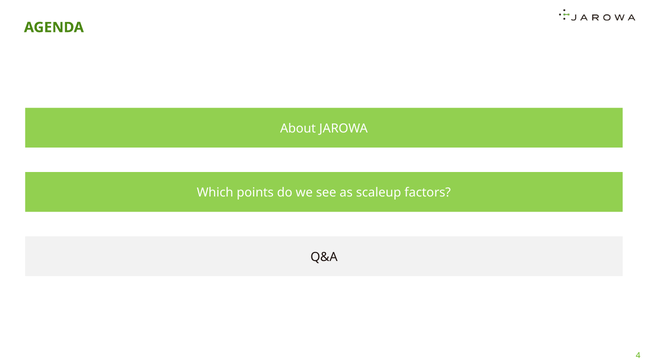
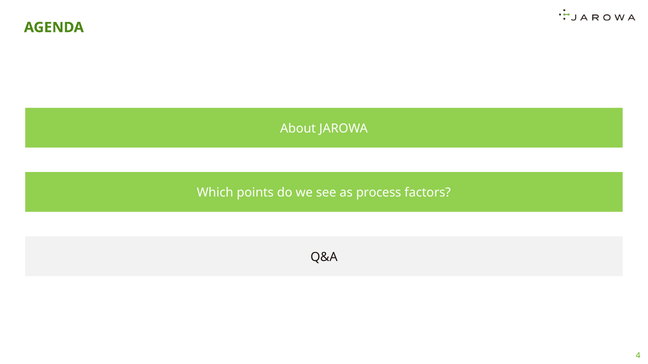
scaleup: scaleup -> process (379, 193)
